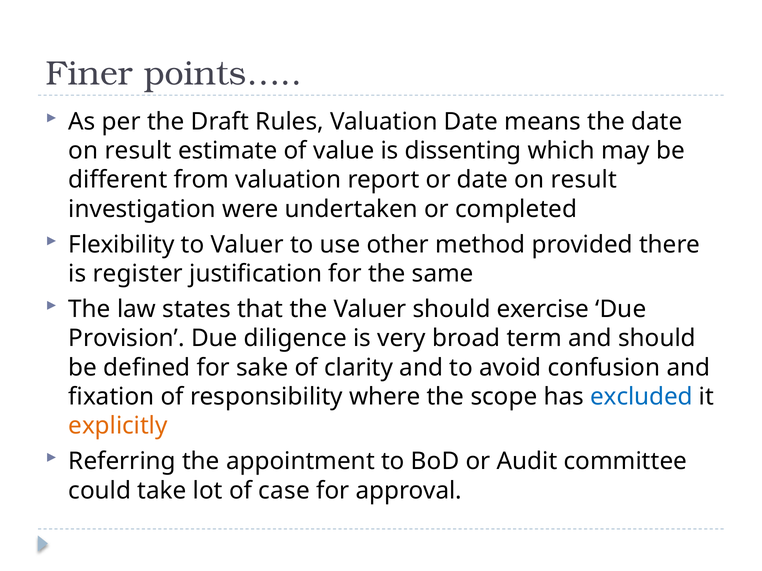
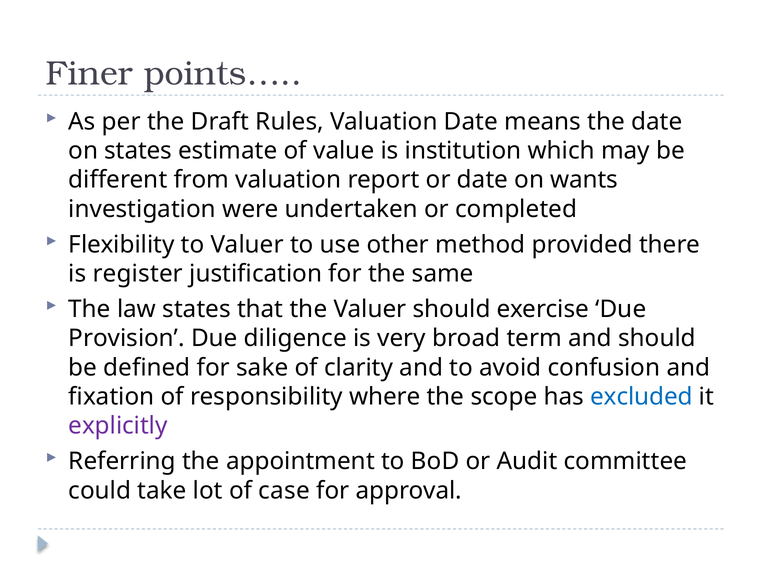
result: result -> states (138, 151)
dissenting: dissenting -> institution (463, 151)
or date on result: result -> wants (584, 180)
explicitly colour: orange -> purple (118, 426)
